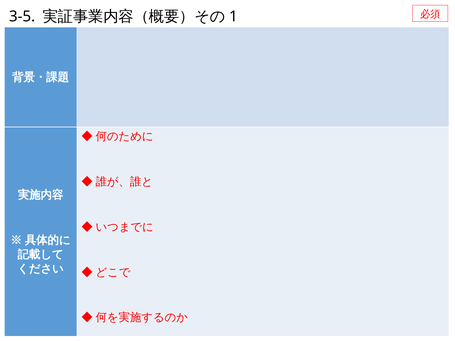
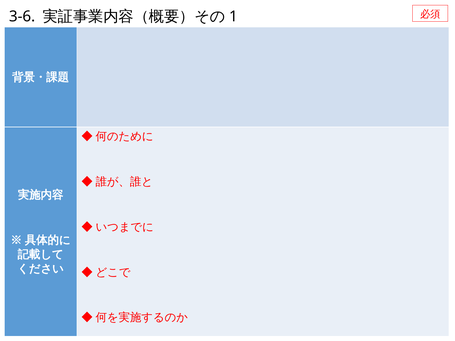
3-5: 3-5 -> 3-6 (22, 16)
